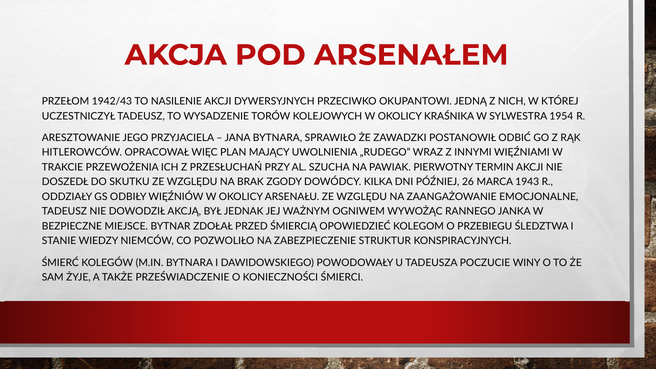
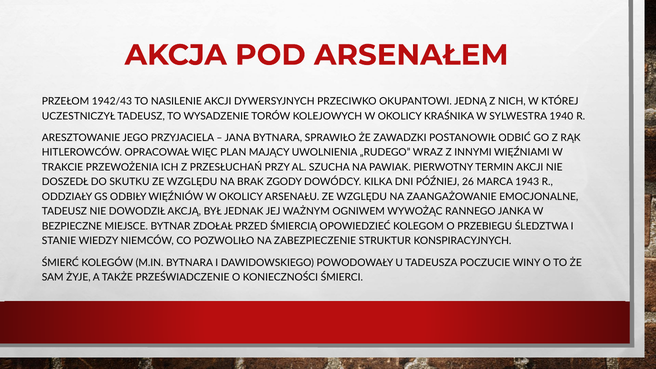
1954: 1954 -> 1940 (561, 116)
